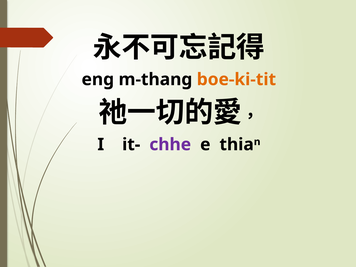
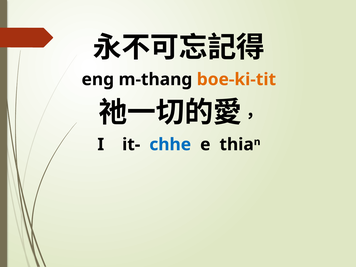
chhe colour: purple -> blue (170, 145)
